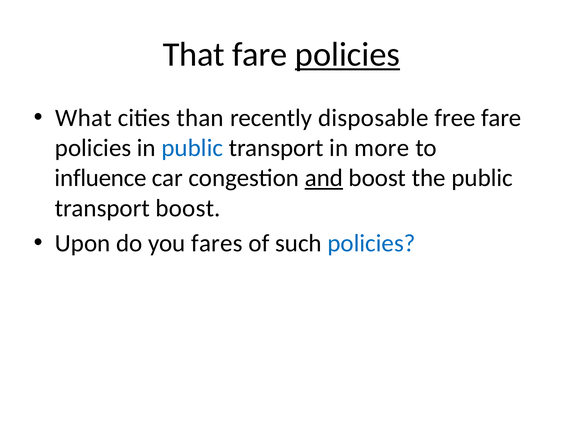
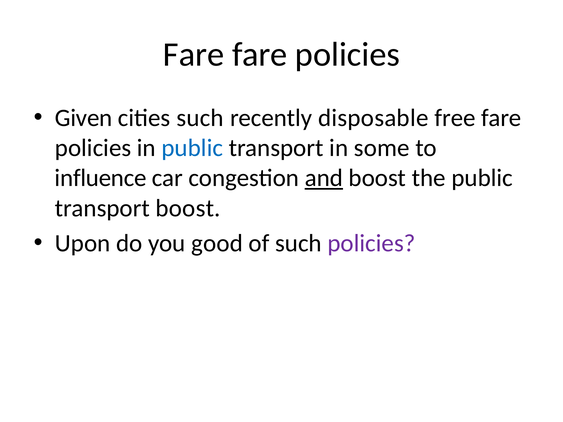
That: That -> Fare (194, 55)
policies underline: present -> none (347, 55)
What: What -> Given (84, 118)
cities than: than -> such (200, 118)
more: more -> some (382, 148)
fares: fares -> good (217, 243)
policies colour: blue -> purple (371, 243)
